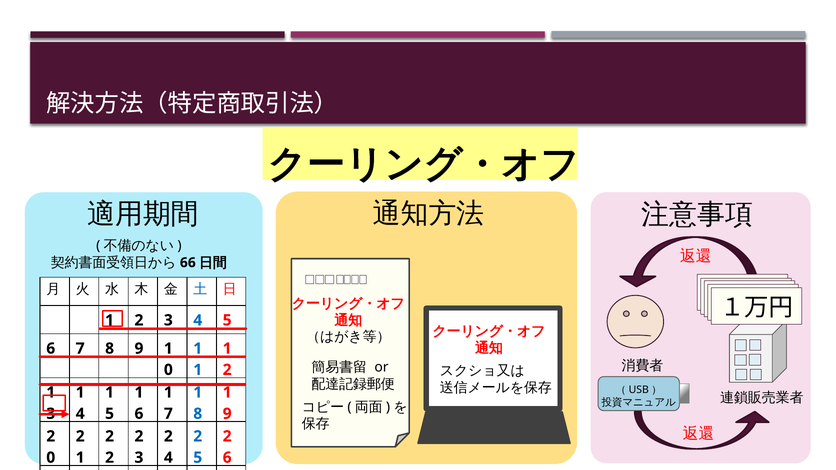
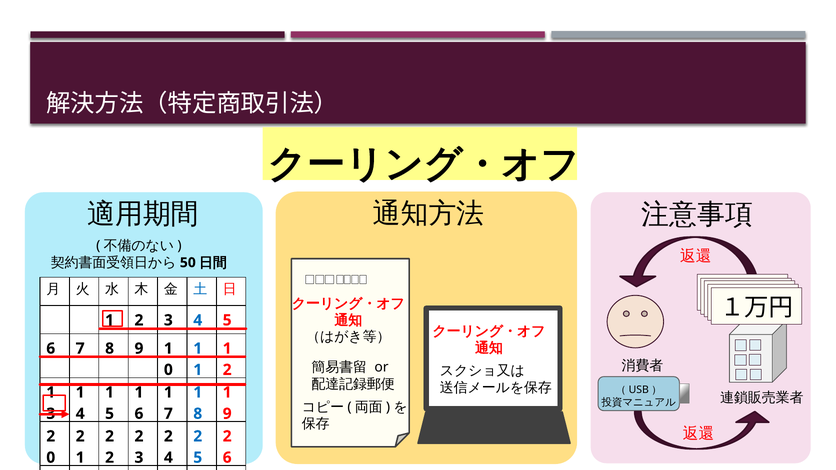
66: 66 -> 50 (188, 263)
